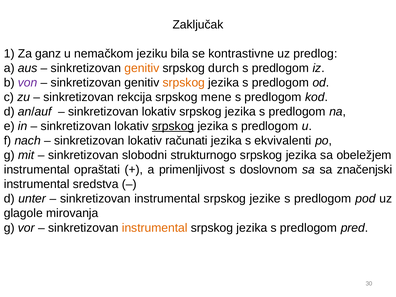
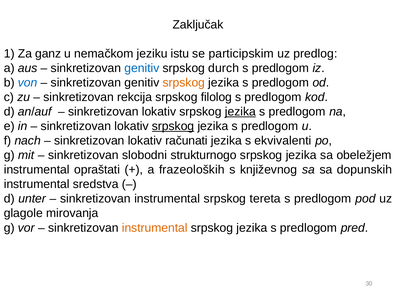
bila: bila -> istu (180, 54)
kontrastivne: kontrastivne -> participskim (241, 54)
genitiv colour: orange -> blue (142, 68)
von colour: purple -> blue (28, 83)
mene: mene -> filolog (216, 97)
jezika underline: none -> present (240, 112)
primenljivost: primenljivost -> frazeoloških (192, 170)
doslovnom: doslovnom -> književnog (269, 170)
značenjski: značenjski -> dopunskih (364, 170)
jezike: jezike -> tereta (265, 199)
